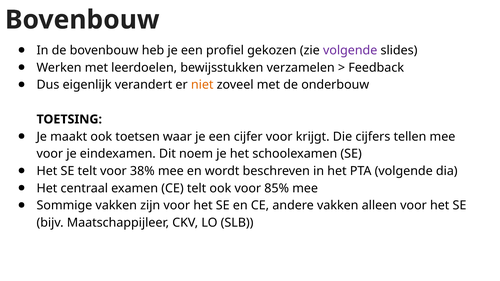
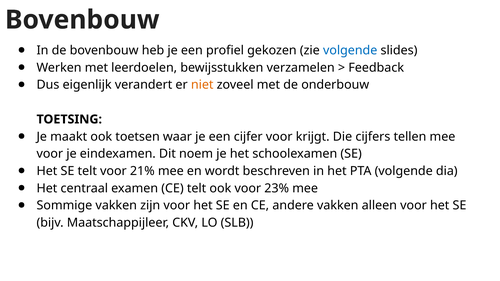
volgende colour: purple -> blue (350, 50)
38%: 38% -> 21% (142, 171)
85%: 85% -> 23% (277, 188)
